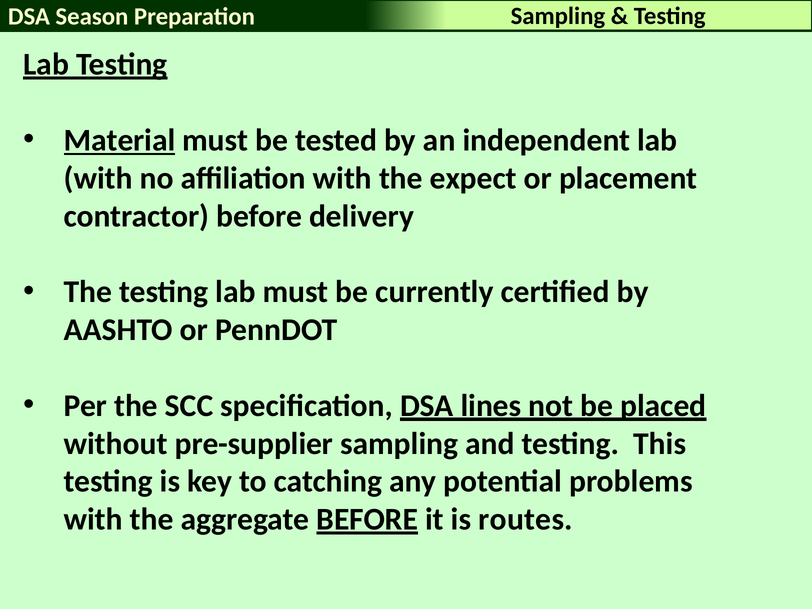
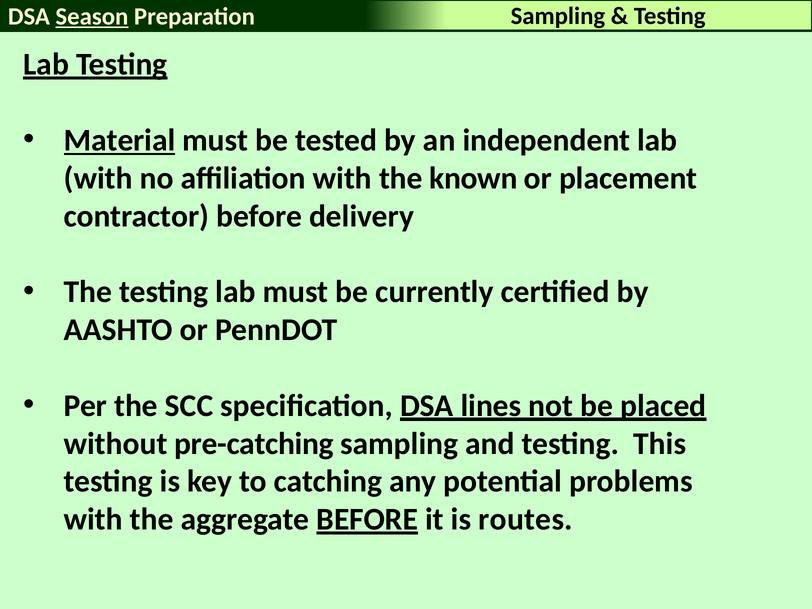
Season underline: none -> present (92, 17)
expect: expect -> known (473, 178)
pre-supplier: pre-supplier -> pre-catching (254, 444)
